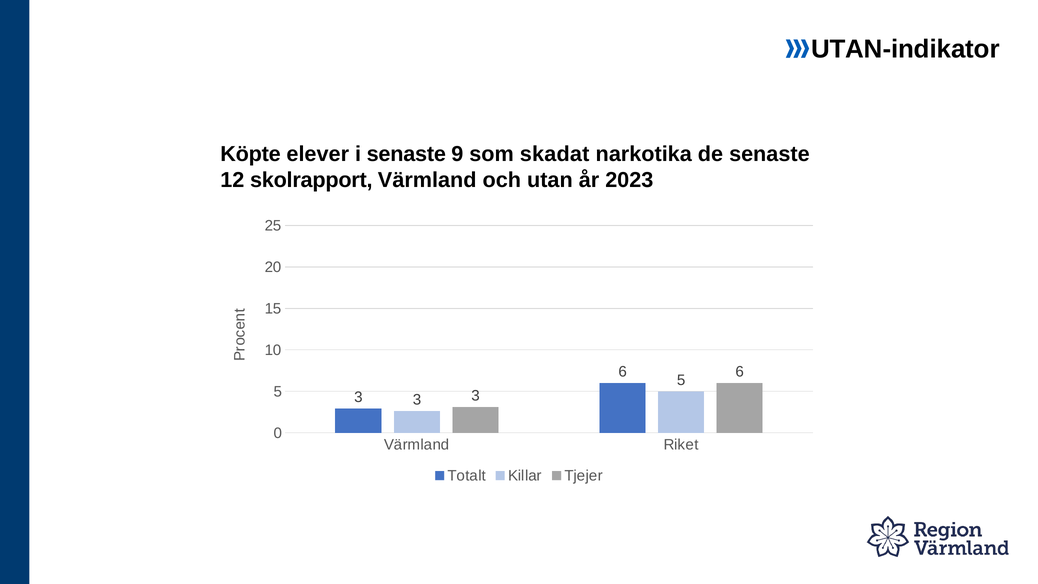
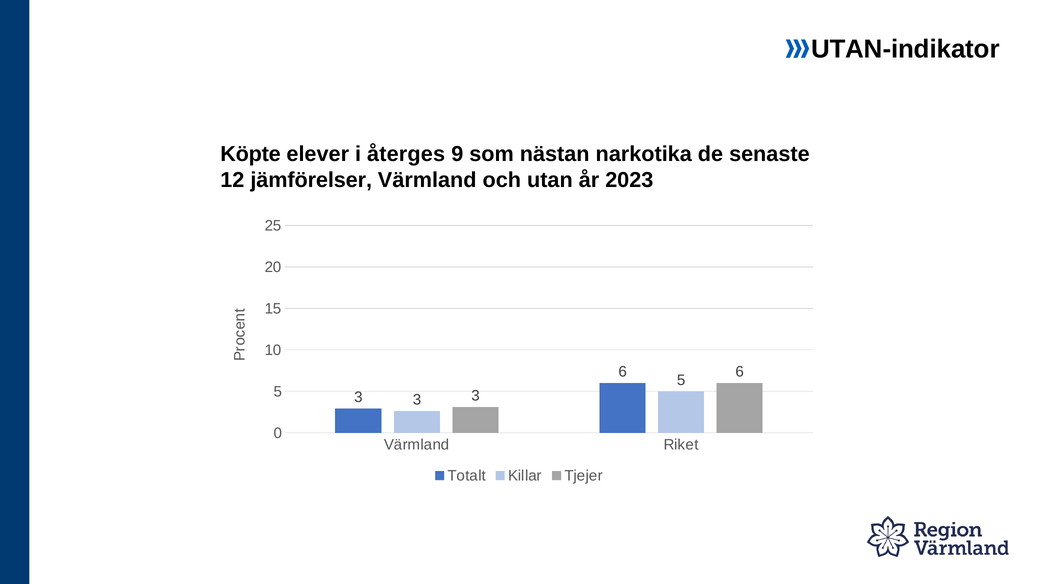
i senaste: senaste -> återges (406, 154)
skadat: skadat -> nästan (555, 154)
skolrapport: skolrapport -> jämförelser (311, 180)
